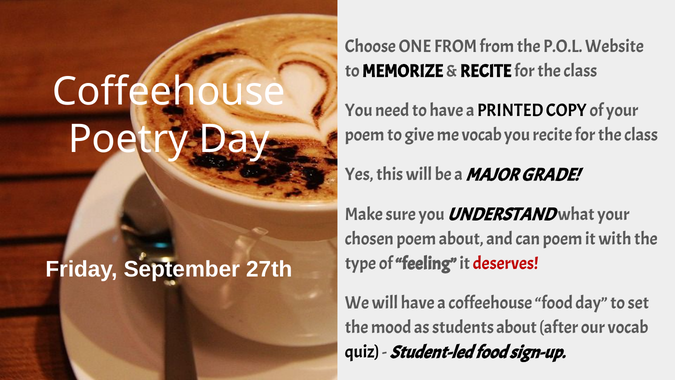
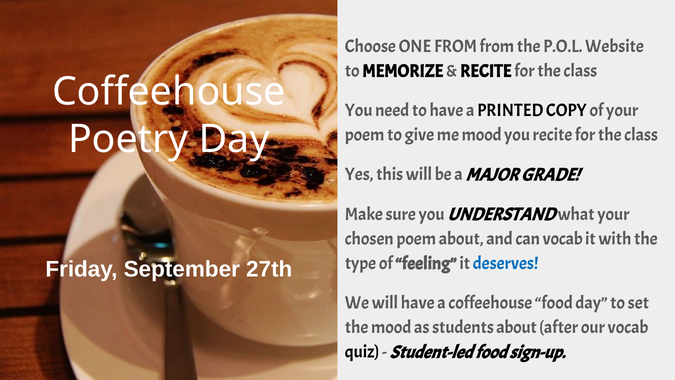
me vocab: vocab -> mood (482, 135)
can poem: poem -> vocab (563, 239)
deserves colour: red -> blue (506, 263)
